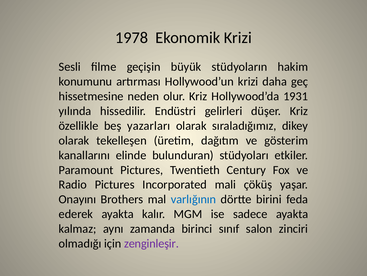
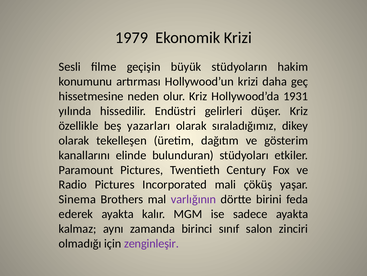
1978: 1978 -> 1979 (132, 38)
Onayını: Onayını -> Sinema (77, 199)
varlığının colour: blue -> purple (194, 199)
